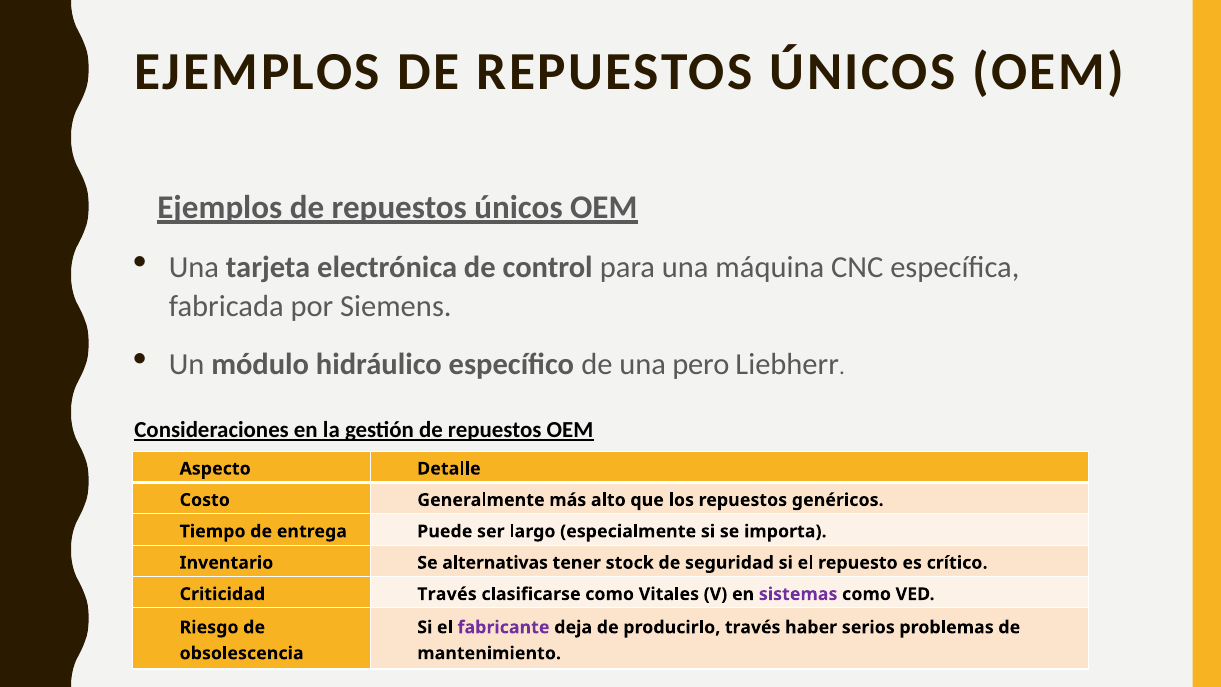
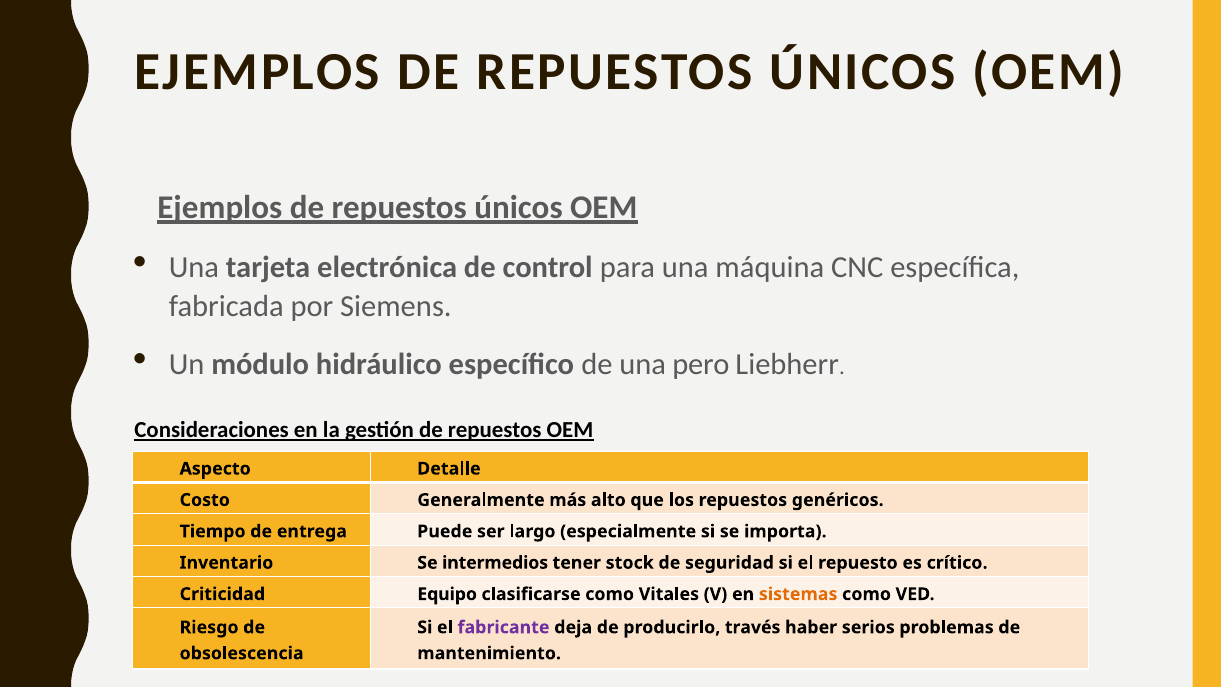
alternativas: alternativas -> intermedios (495, 563)
Criticidad Través: Través -> Equipo (447, 594)
sistemas colour: purple -> orange (798, 594)
